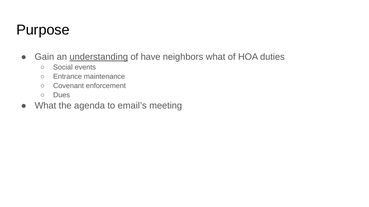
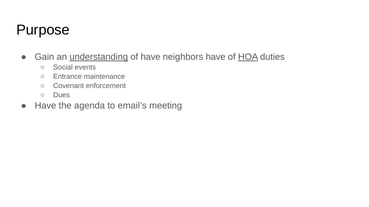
neighbors what: what -> have (216, 57)
HOA underline: none -> present (248, 57)
What: What -> Have (45, 106)
